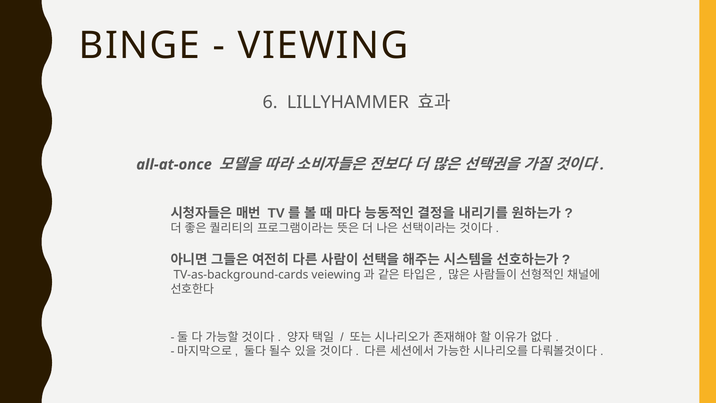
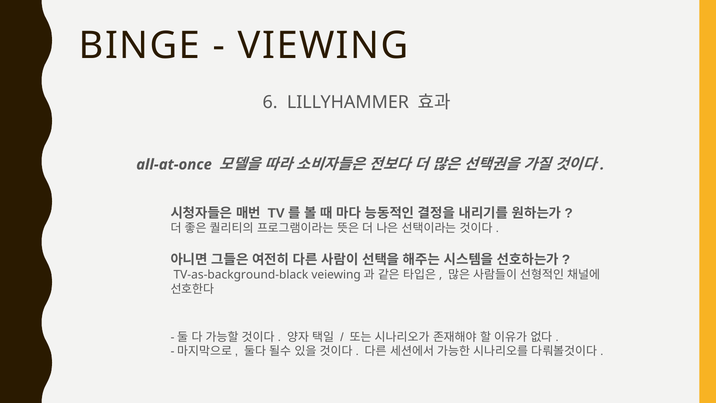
TV-as-background-cards: TV-as-background-cards -> TV-as-background-black (241, 275)
